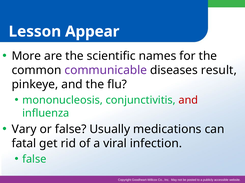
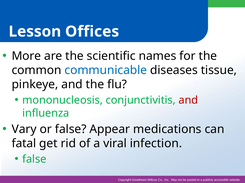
Appear: Appear -> Offices (92, 32)
communicable colour: purple -> blue (106, 70)
result: result -> tissue (219, 70)
Usually: Usually -> Appear (110, 130)
